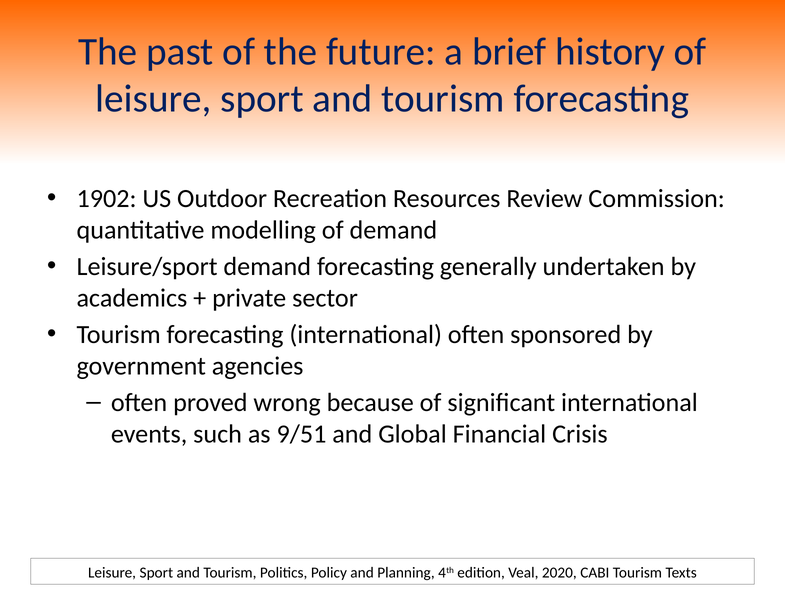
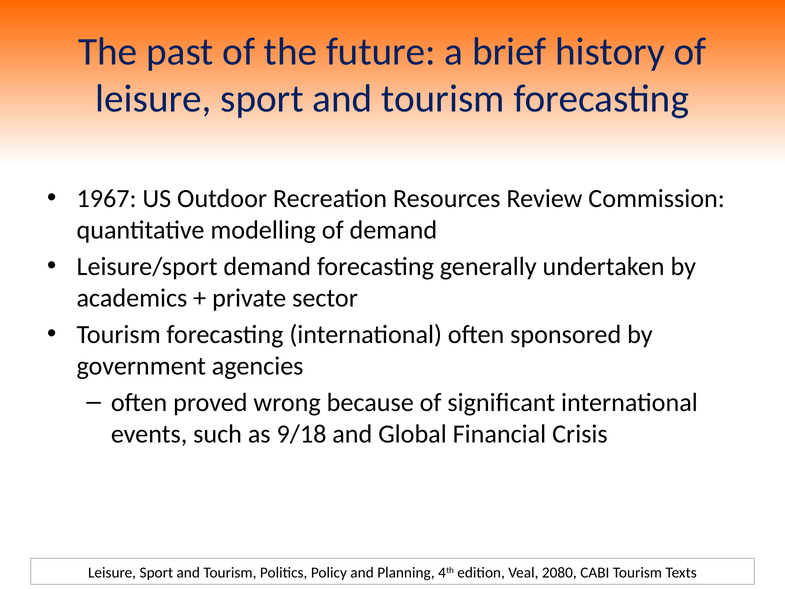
1902: 1902 -> 1967 (107, 198)
9/51: 9/51 -> 9/18 (301, 434)
2020: 2020 -> 2080 (559, 572)
